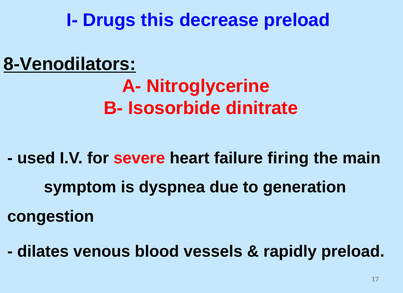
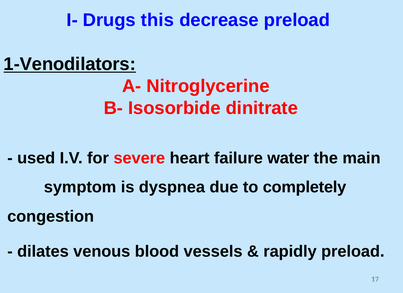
8-Venodilators: 8-Venodilators -> 1-Venodilators (70, 64)
firing: firing -> water (288, 158)
generation: generation -> completely (305, 187)
